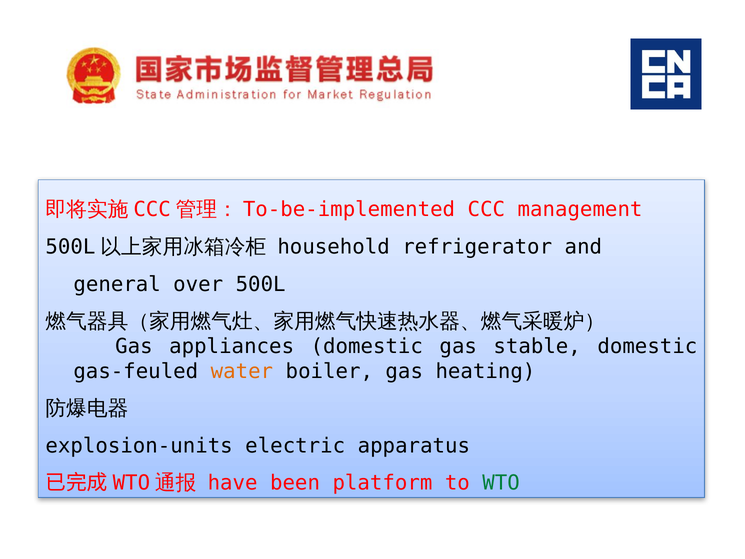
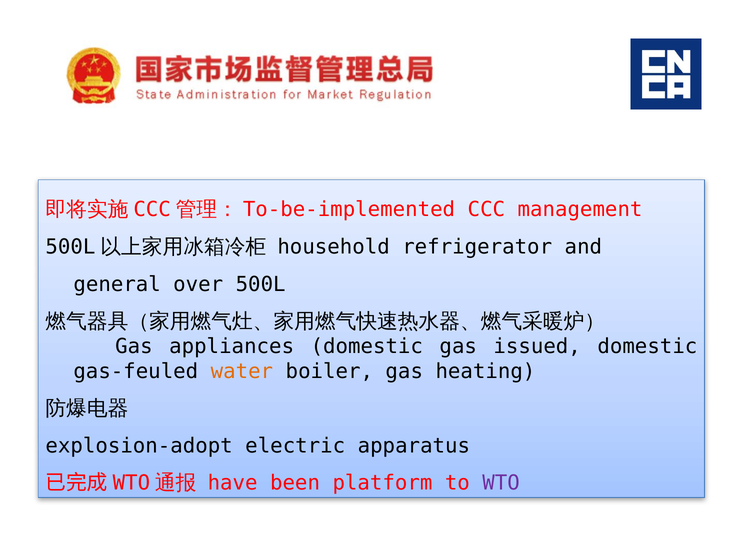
stable: stable -> issued (537, 346)
explosion-units: explosion-units -> explosion-adopt (139, 446)
WTO colour: green -> purple (501, 483)
